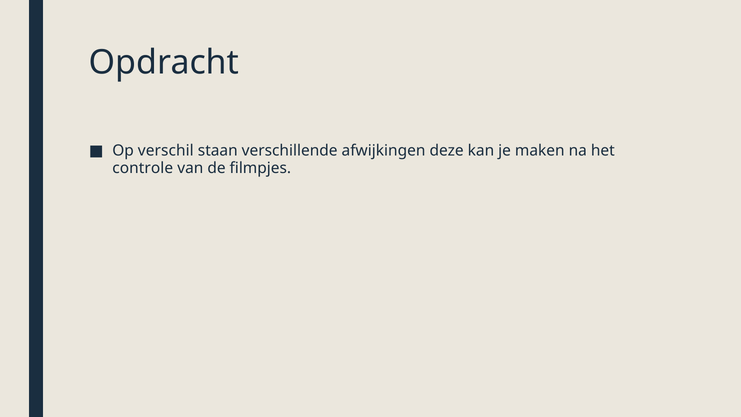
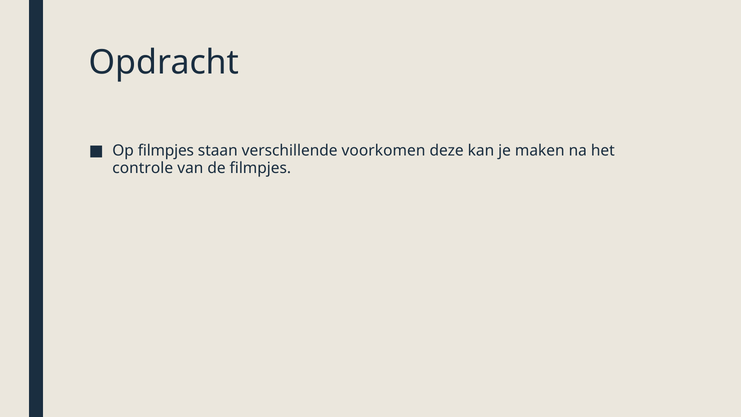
Op verschil: verschil -> filmpjes (166, 151)
afwijkingen: afwijkingen -> voorkomen (384, 151)
